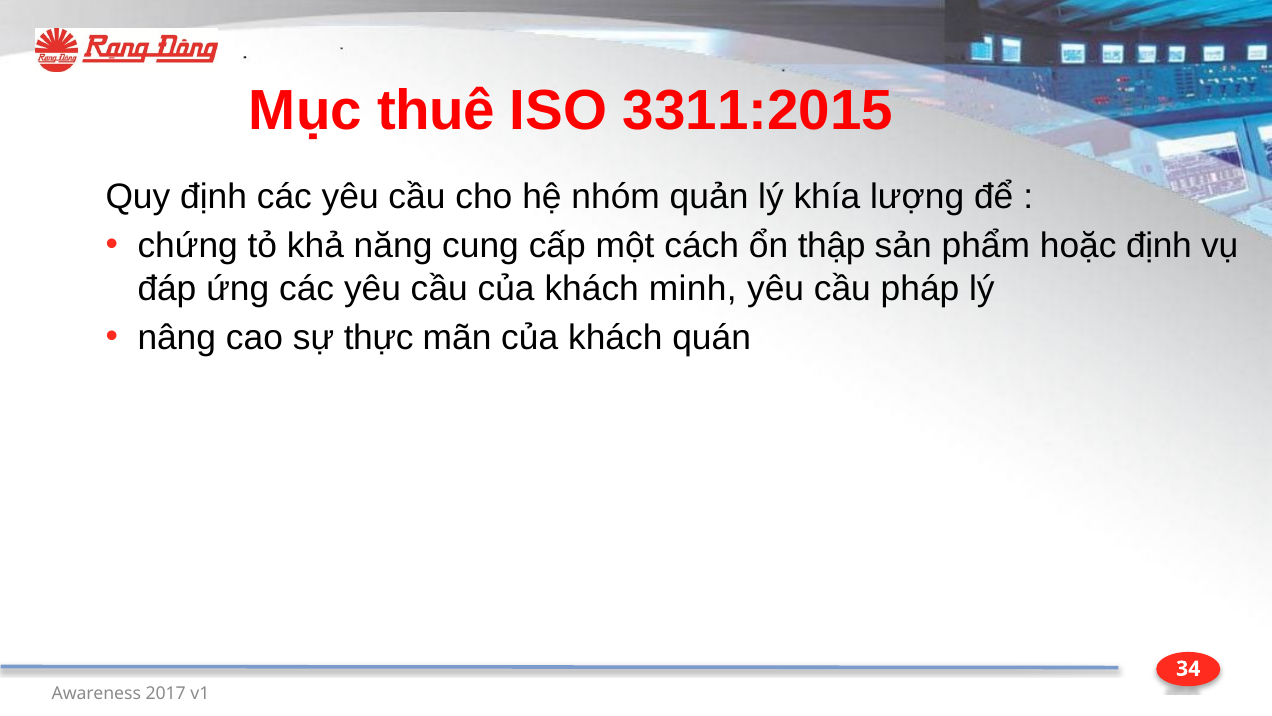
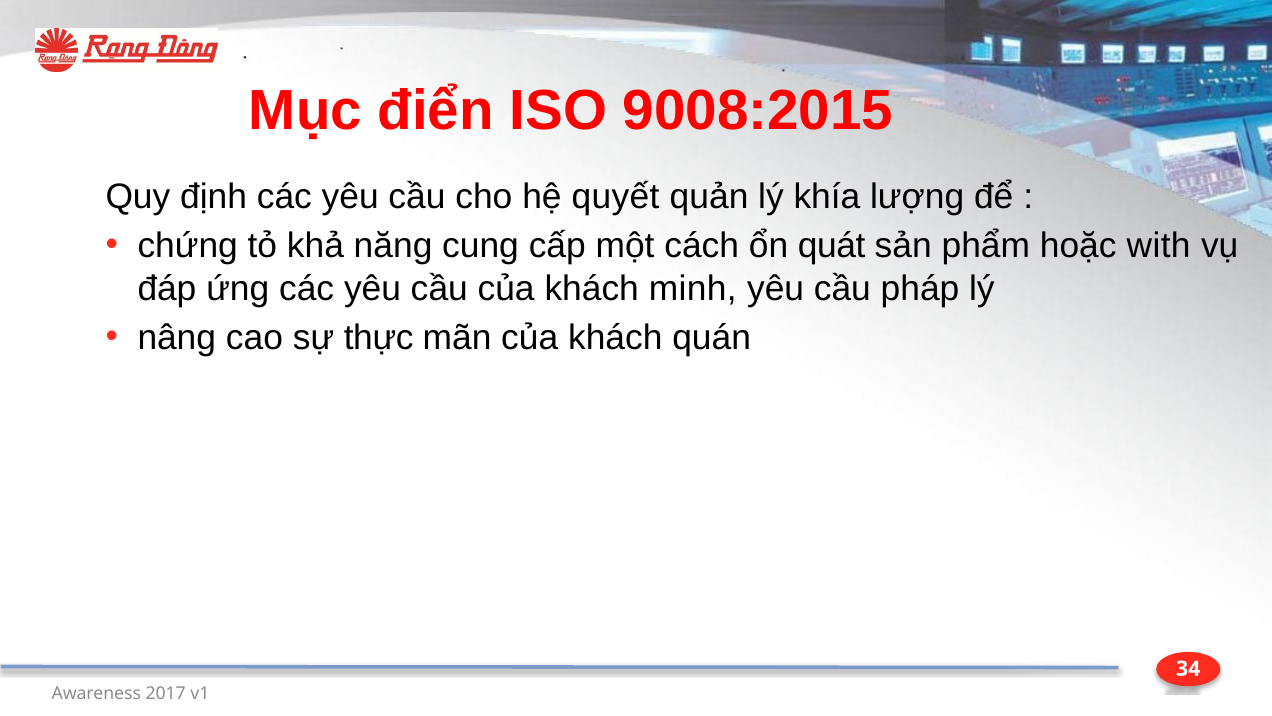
thuê: thuê -> điển (436, 111)
3311:2015: 3311:2015 -> 9008:2015 (758, 111)
nhóm: nhóm -> quyết (616, 196)
thập: thập -> quát (832, 246)
hoặc định: định -> with (1159, 246)
